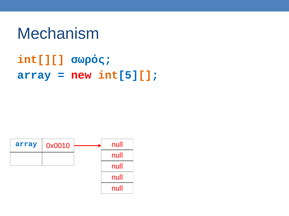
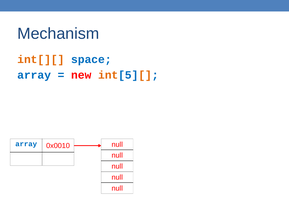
σωρός: σωρός -> space (91, 60)
